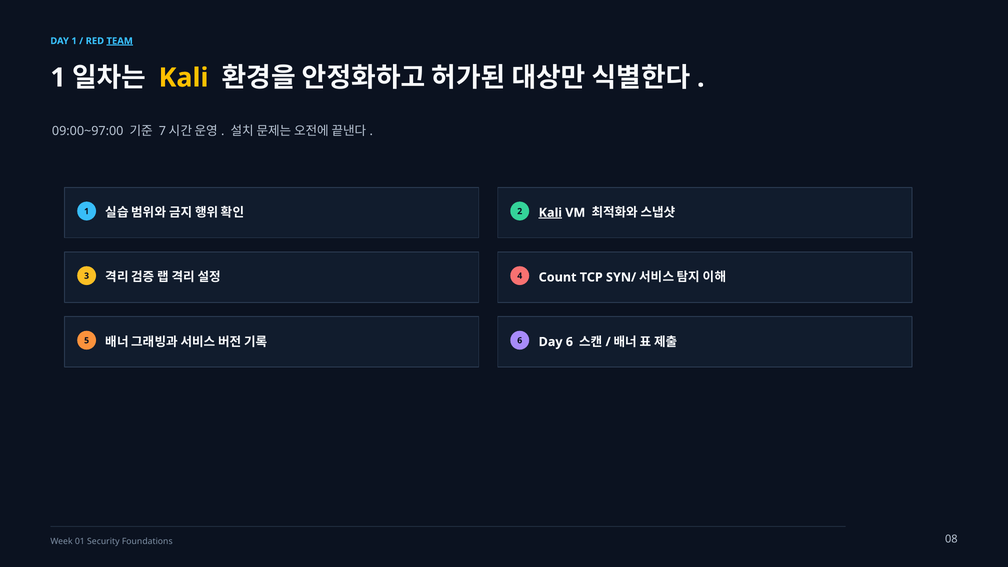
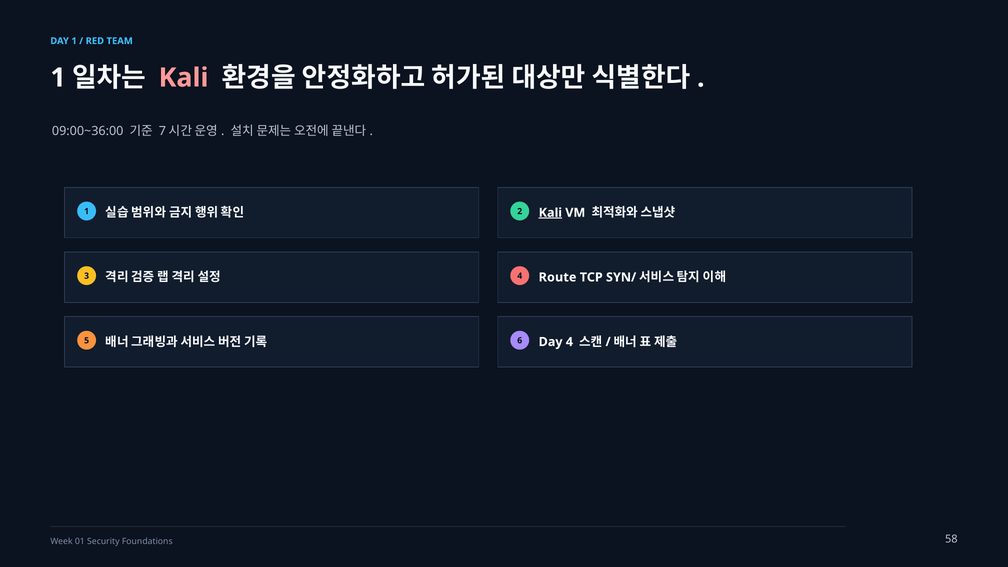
TEAM underline: present -> none (120, 41)
Kali colour: yellow -> pink (184, 78)
09:00~97:00: 09:00~97:00 -> 09:00~36:00 (88, 131)
Count: Count -> Route (558, 277)
Day 6: 6 -> 4 (569, 342)
08: 08 -> 58 (951, 539)
